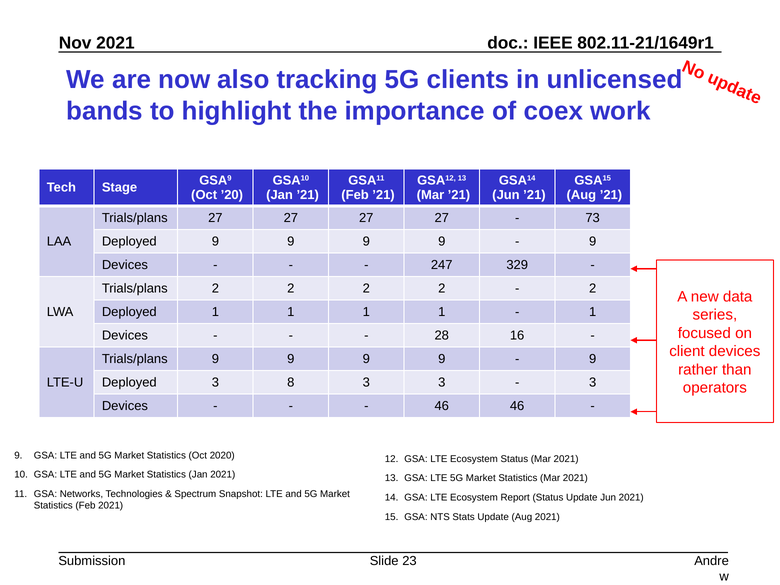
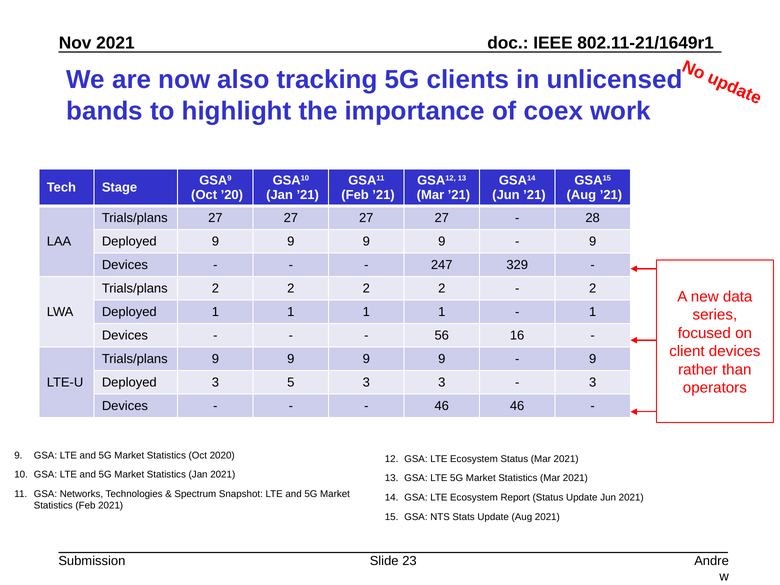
73: 73 -> 28 (593, 218)
28: 28 -> 56 (442, 335)
8: 8 -> 5 (291, 382)
